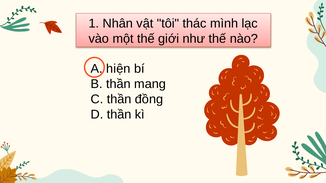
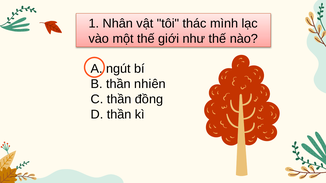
hiện: hiện -> ngút (118, 69)
mang: mang -> nhiên (150, 84)
